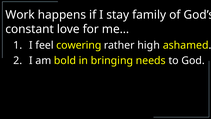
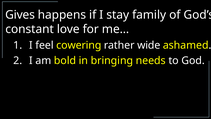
Work: Work -> Gives (20, 15)
high: high -> wide (149, 45)
